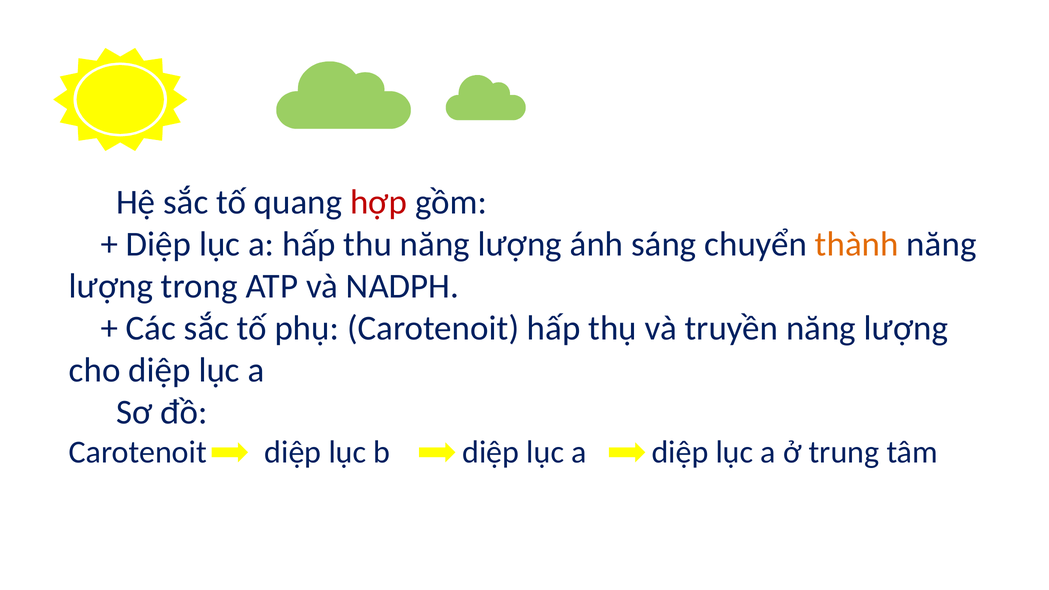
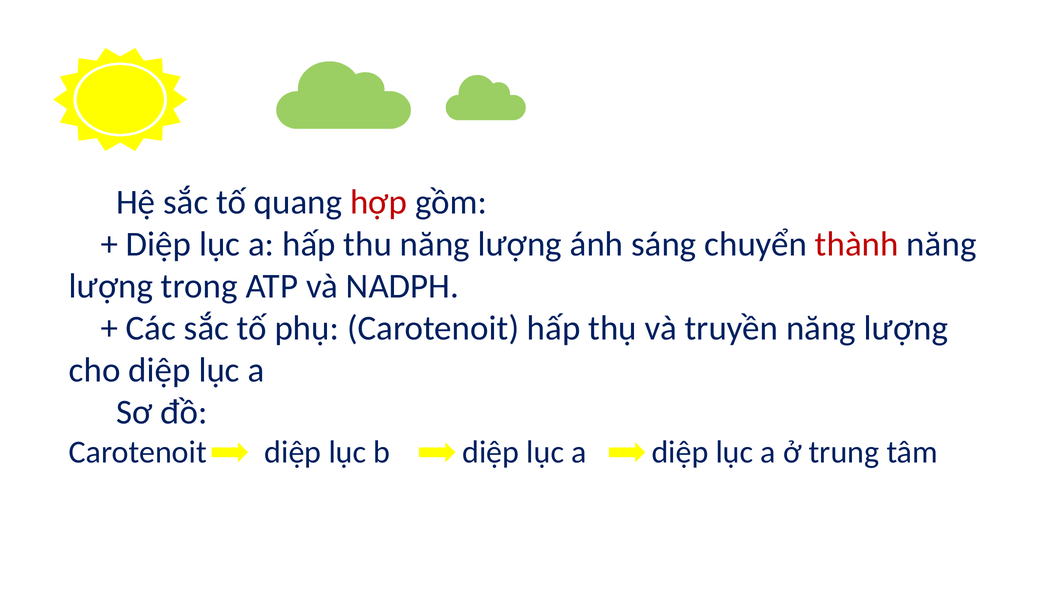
thành colour: orange -> red (857, 244)
